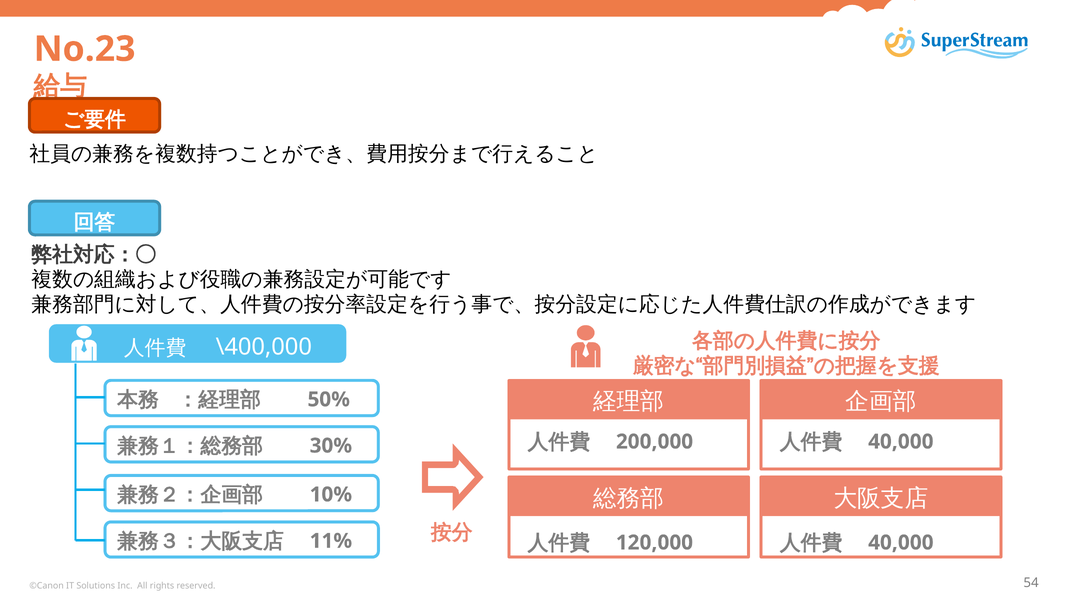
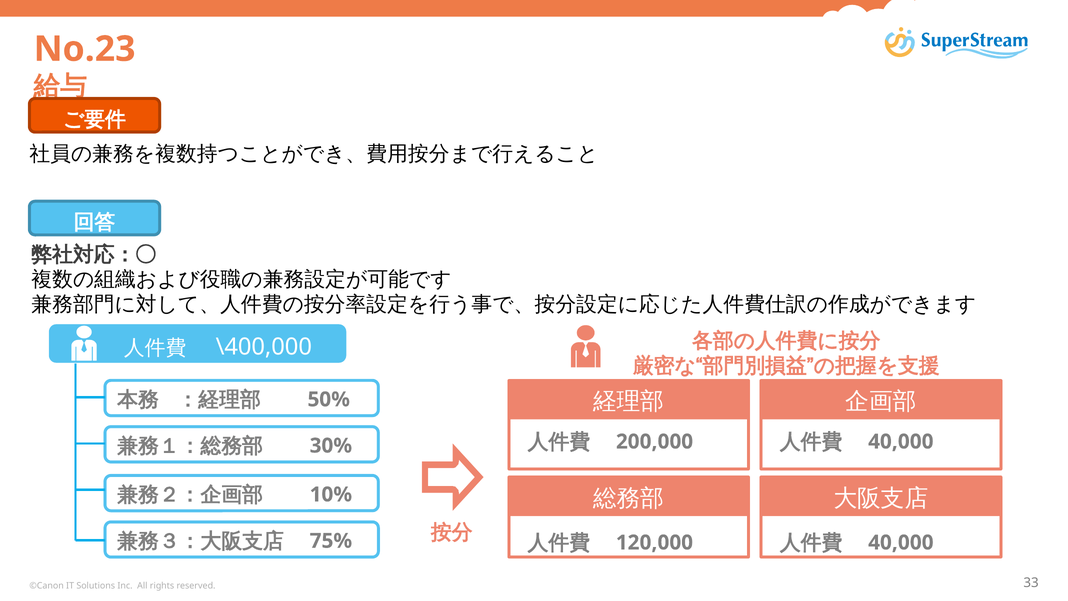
11%: 11% -> 75% (331, 541)
54: 54 -> 33 (1031, 583)
